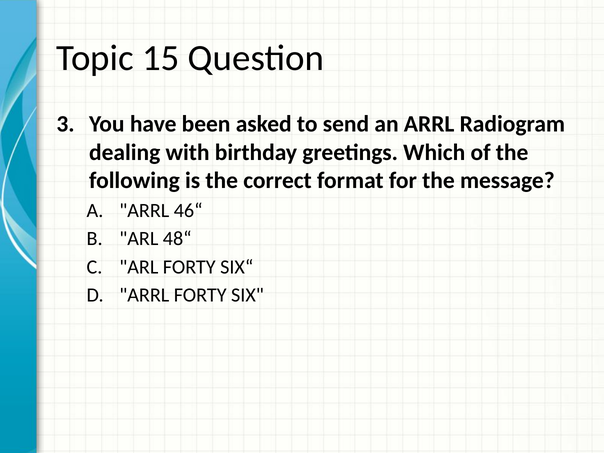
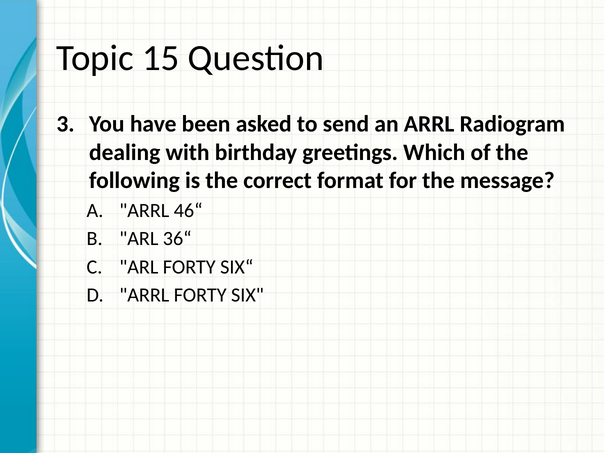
48“: 48“ -> 36“ (177, 239)
